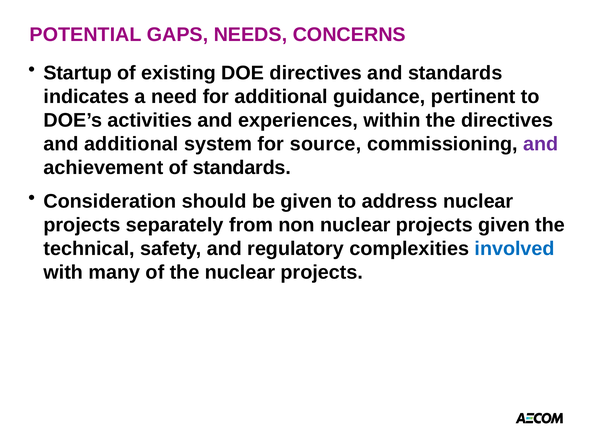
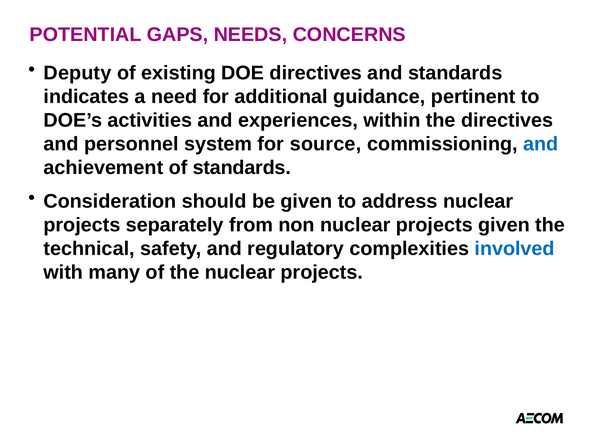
Startup: Startup -> Deputy (77, 73)
and additional: additional -> personnel (131, 144)
and colour: purple -> blue (541, 144)
